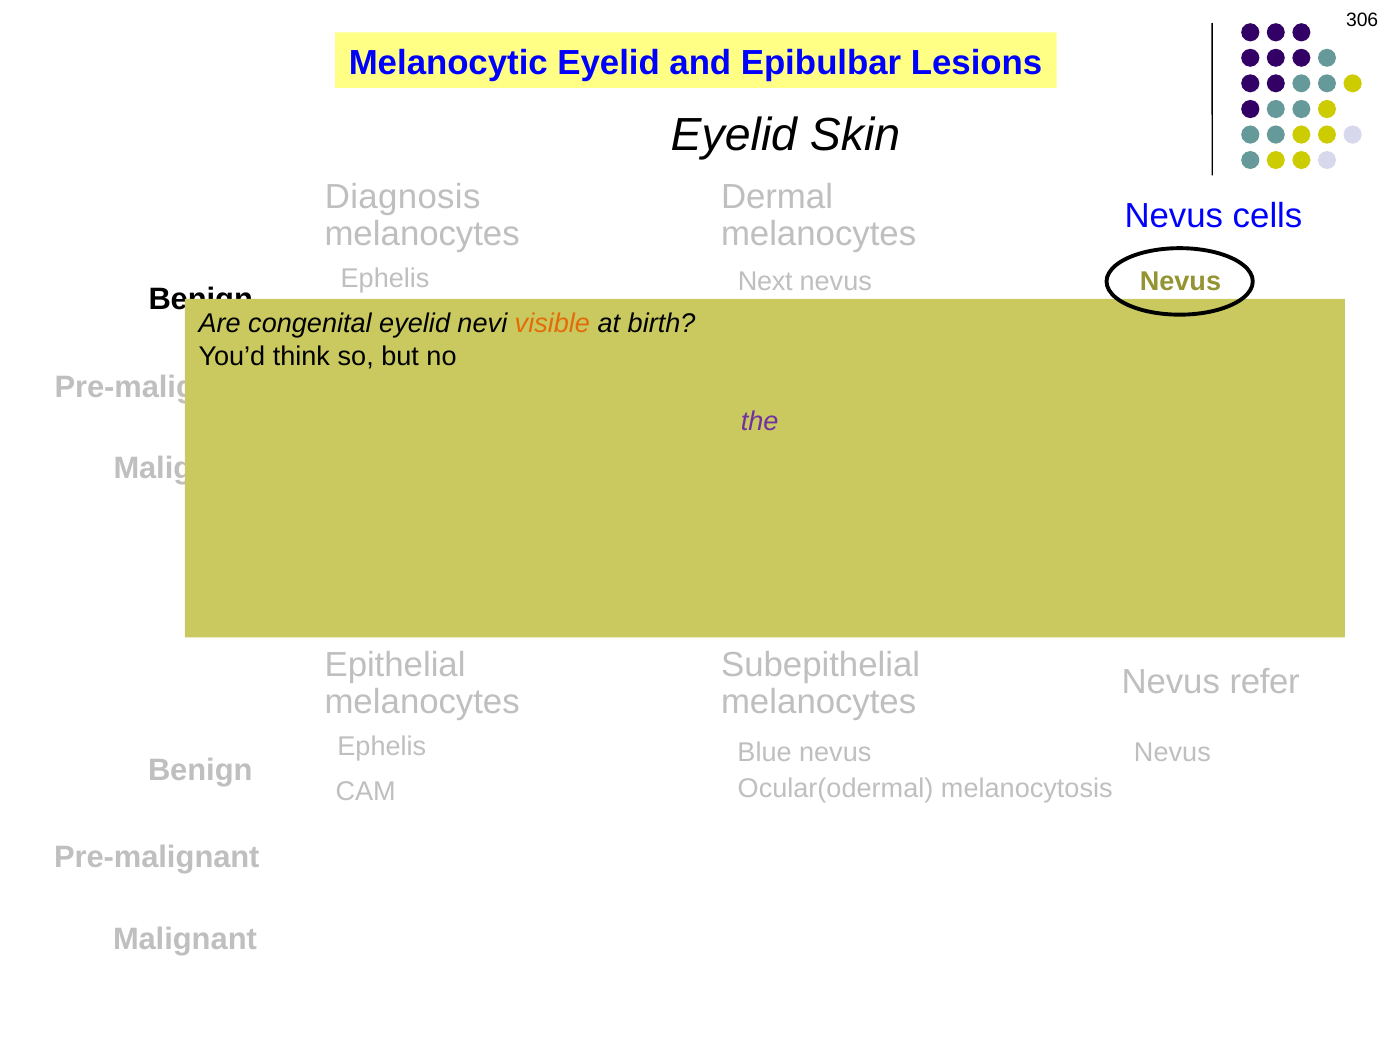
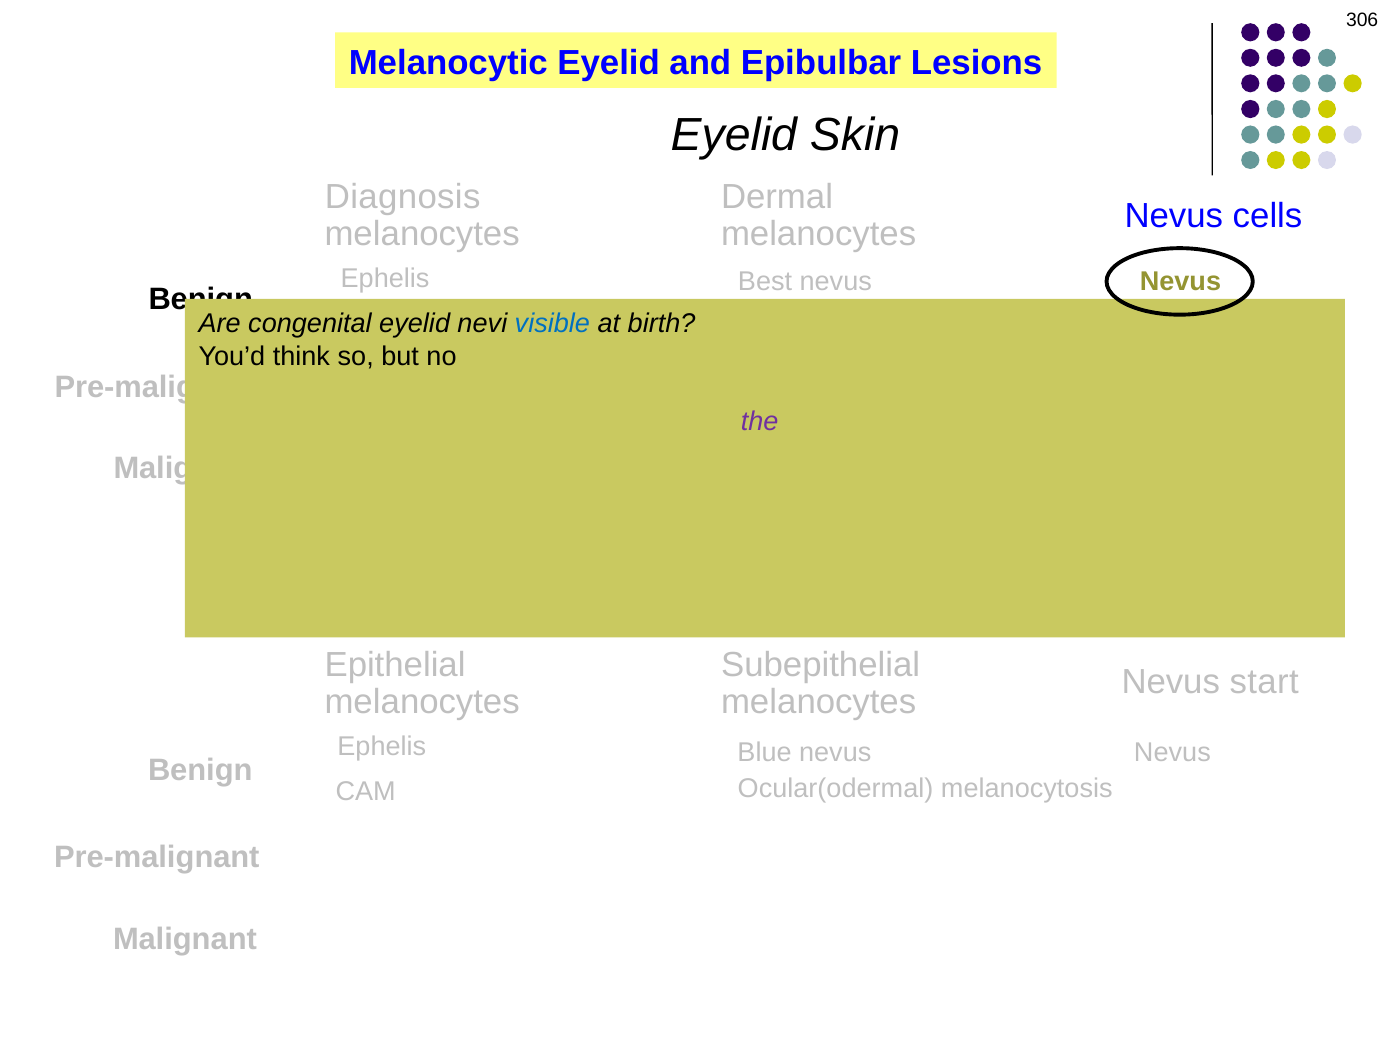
Next: Next -> Best (765, 282)
visible colour: orange -> blue (552, 324)
Nevus refer: refer -> start (1264, 682)
